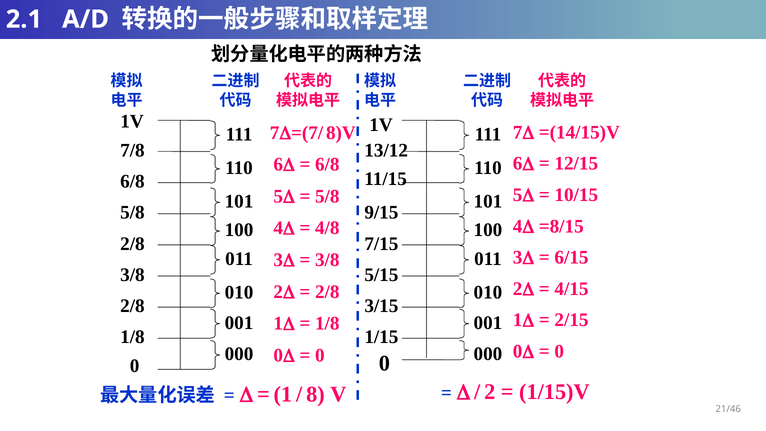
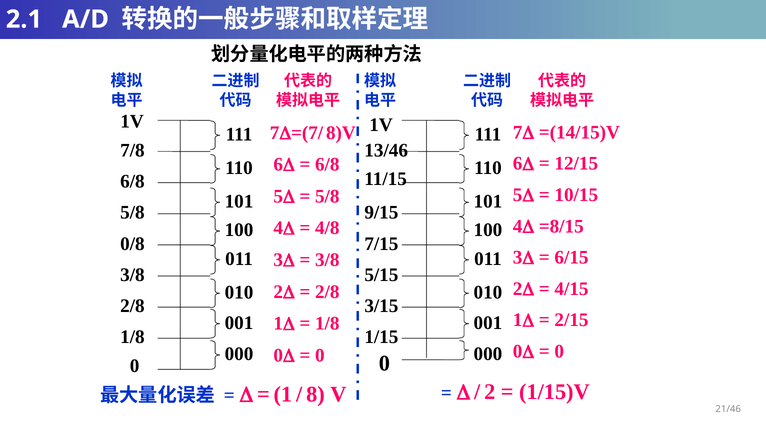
13/12: 13/12 -> 13/46 (386, 150)
2/8: 2/8 -> 0/8 (132, 244)
